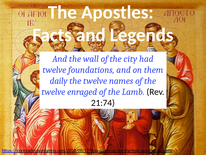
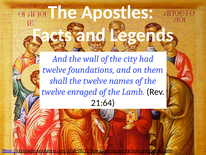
daily: daily -> shall (59, 81)
21:74: 21:74 -> 21:64 (103, 103)
